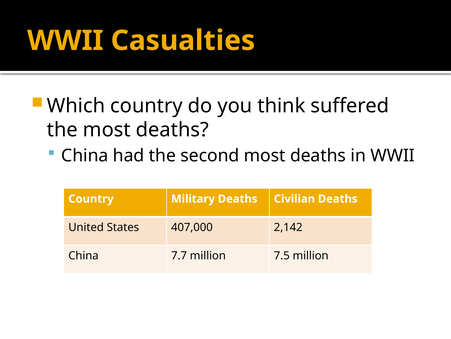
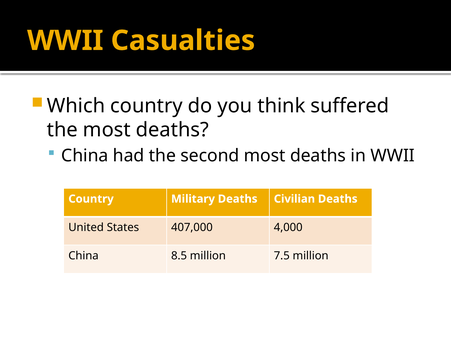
2,142: 2,142 -> 4,000 (288, 227)
7.7: 7.7 -> 8.5 (179, 255)
